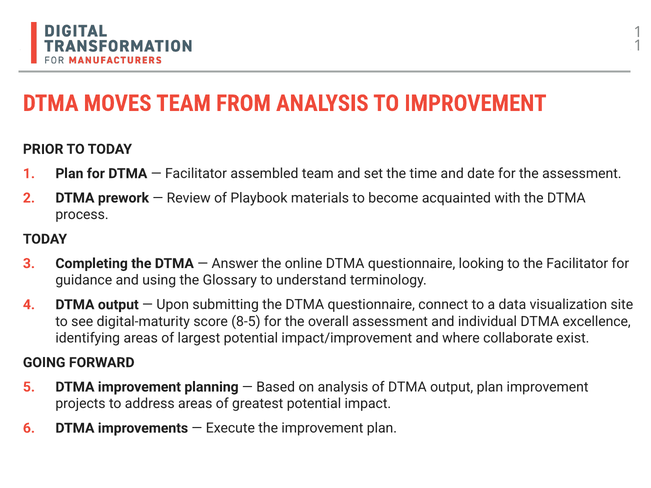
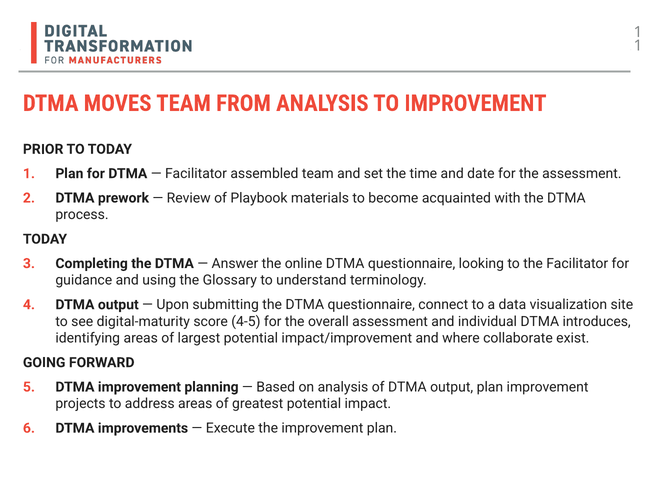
8-5: 8-5 -> 4-5 (246, 322)
excellence: excellence -> introduces (597, 322)
